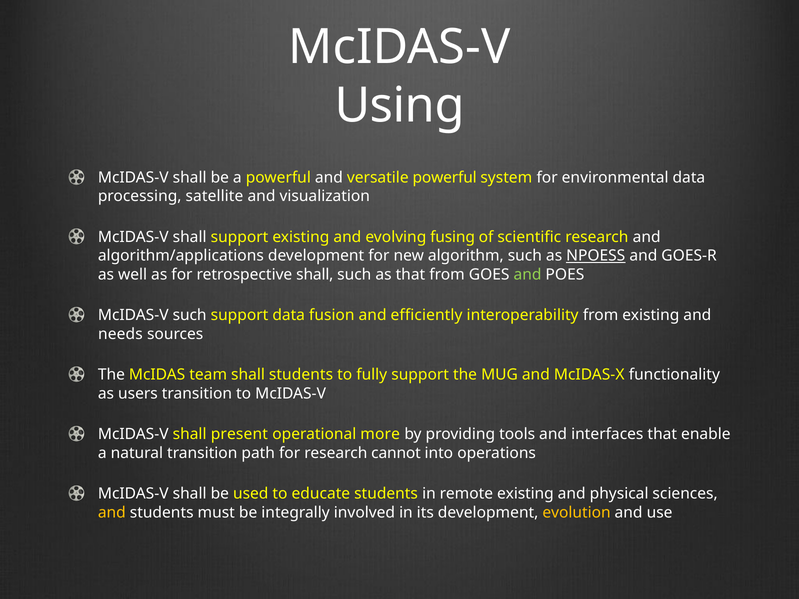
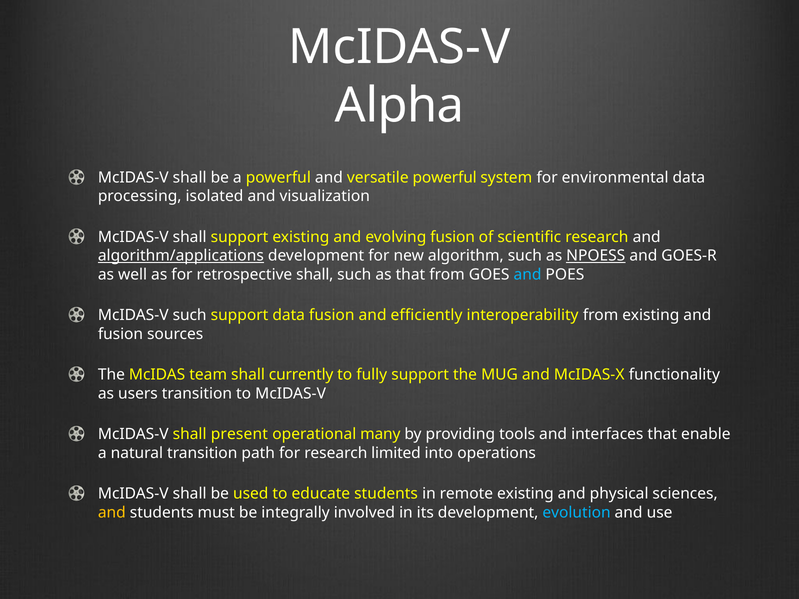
Using: Using -> Alpha (400, 106)
satellite: satellite -> isolated (214, 196)
evolving fusing: fusing -> fusion (453, 237)
algorithm/applications underline: none -> present (181, 256)
and colour: light green -> light blue (527, 275)
needs: needs -> fusion (120, 334)
shall students: students -> currently (301, 375)
more: more -> many (380, 434)
cannot: cannot -> limited (396, 453)
evolution colour: yellow -> light blue (577, 513)
